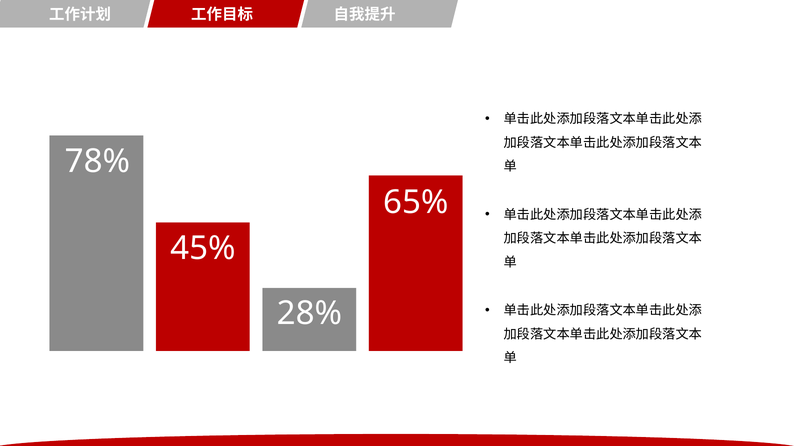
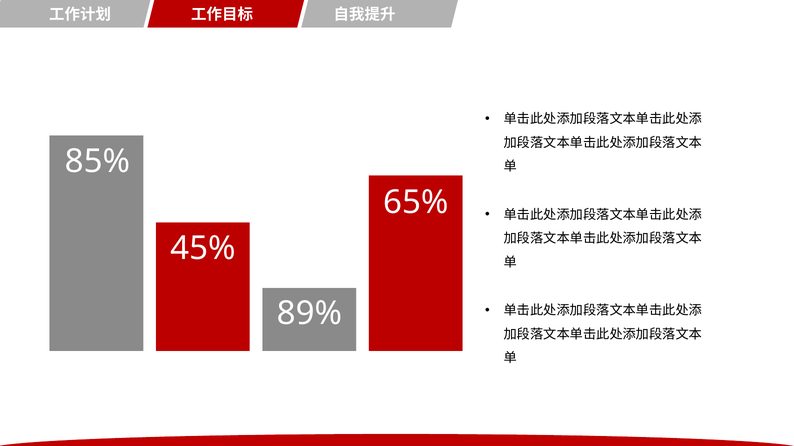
78%: 78% -> 85% (97, 162)
28%: 28% -> 89% (309, 314)
